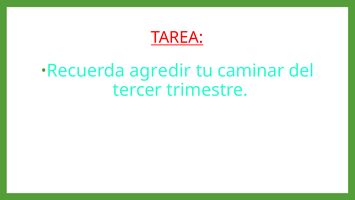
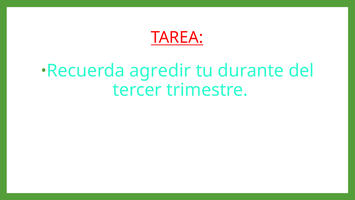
caminar: caminar -> durante (251, 71)
